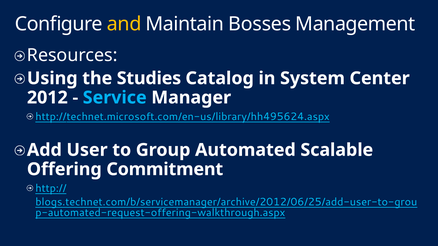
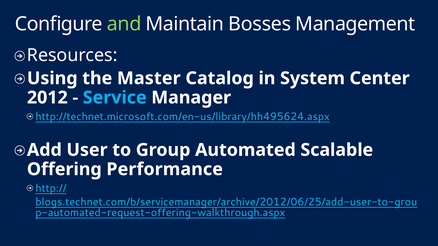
and colour: yellow -> light green (124, 24)
Studies: Studies -> Master (149, 78)
Commitment: Commitment -> Performance (165, 169)
